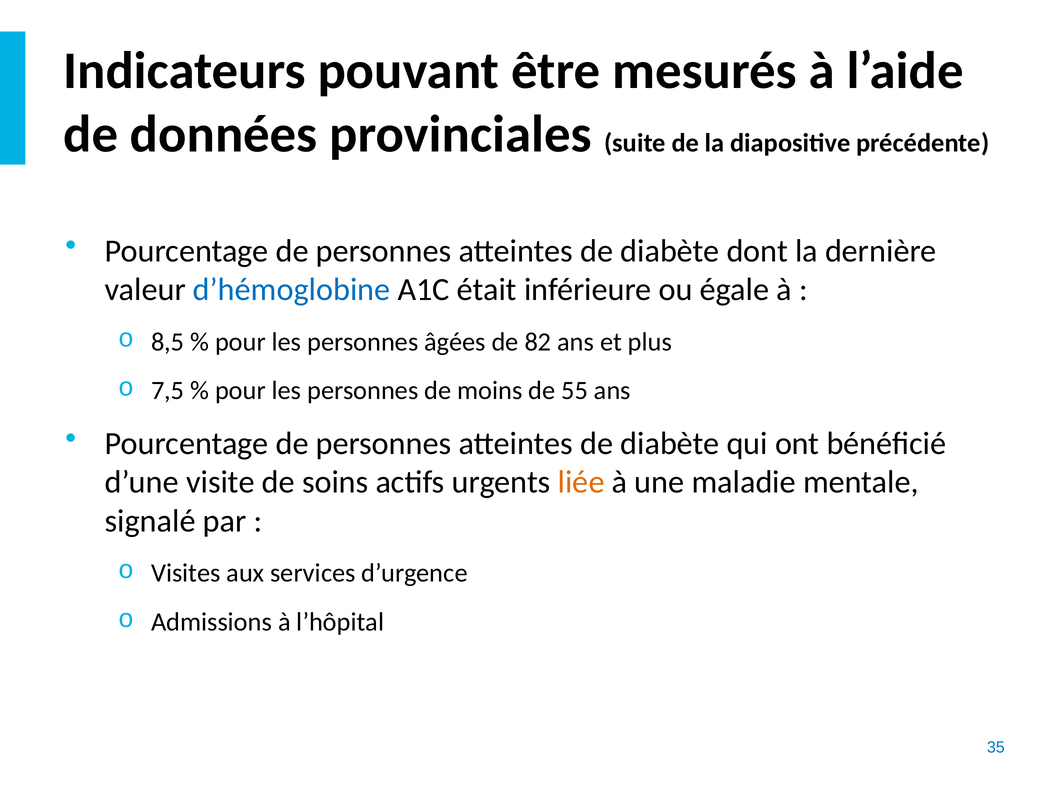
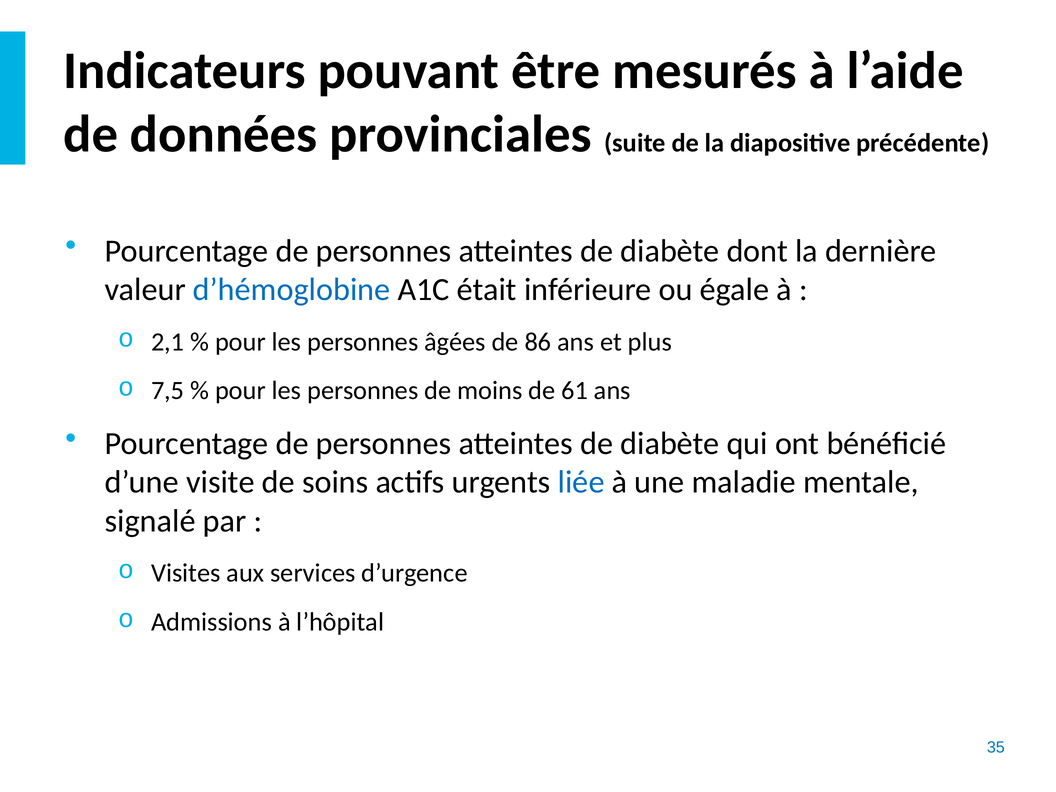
8,5: 8,5 -> 2,1 (168, 342)
82: 82 -> 86 (538, 342)
55: 55 -> 61 (575, 391)
liée colour: orange -> blue (581, 482)
